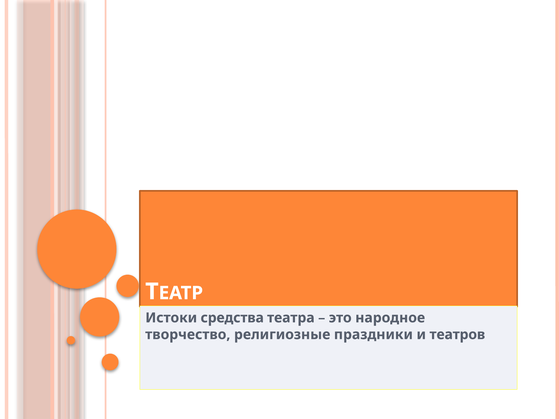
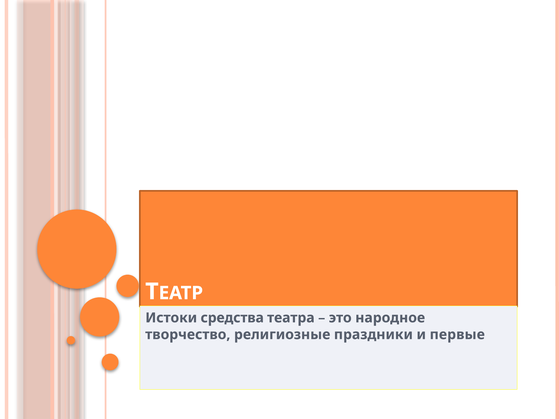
театров: театров -> первые (457, 335)
